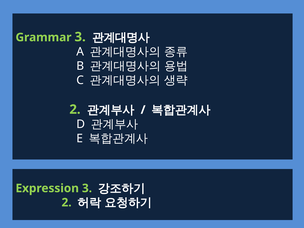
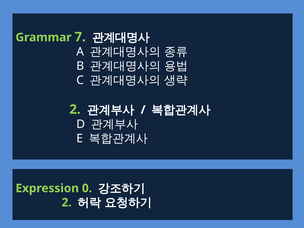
Grammar 3: 3 -> 7 (80, 37)
Expression 3: 3 -> 0 (87, 188)
